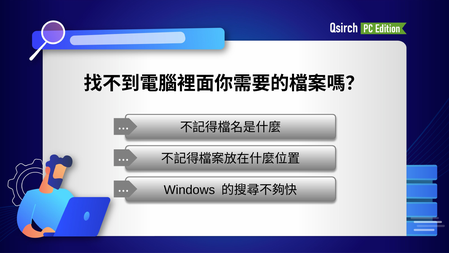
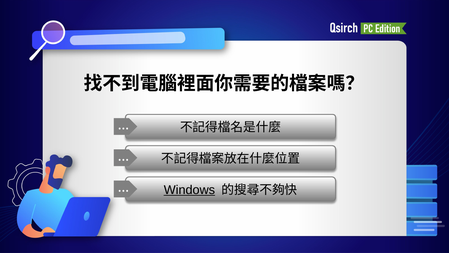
Windows underline: none -> present (189, 190)
